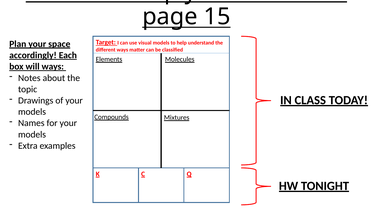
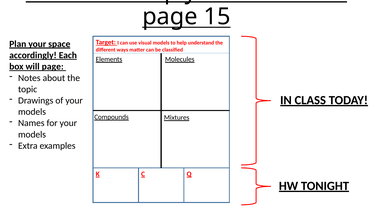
will ways: ways -> page (53, 66)
